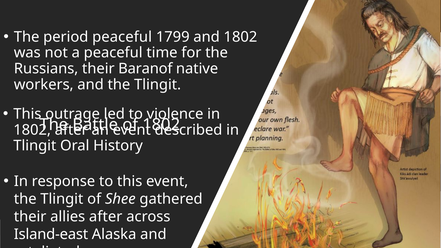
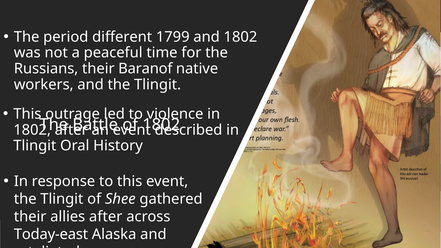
period peaceful: peaceful -> different (122, 37)
Island-east: Island-east -> Today-east (51, 234)
